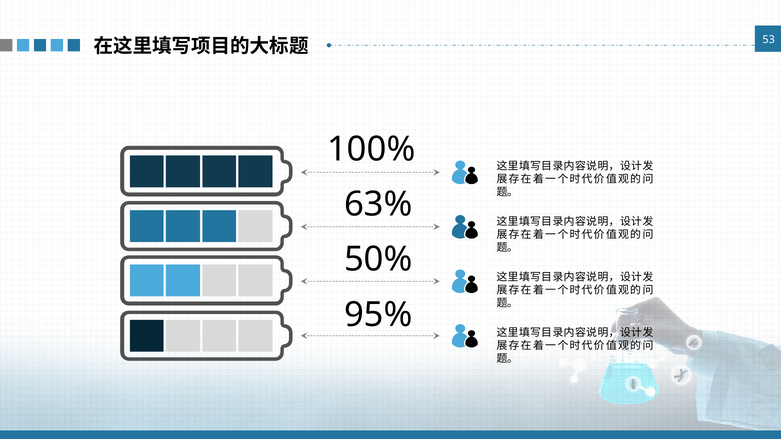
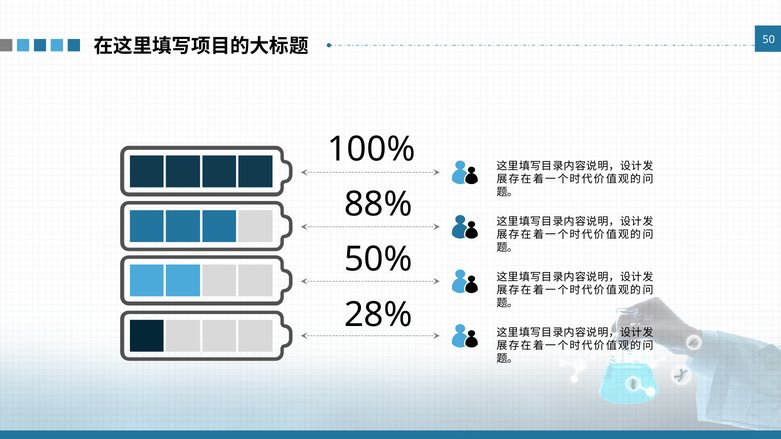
53: 53 -> 50 (769, 40)
63%: 63% -> 88% (378, 204)
95%: 95% -> 28% (378, 315)
